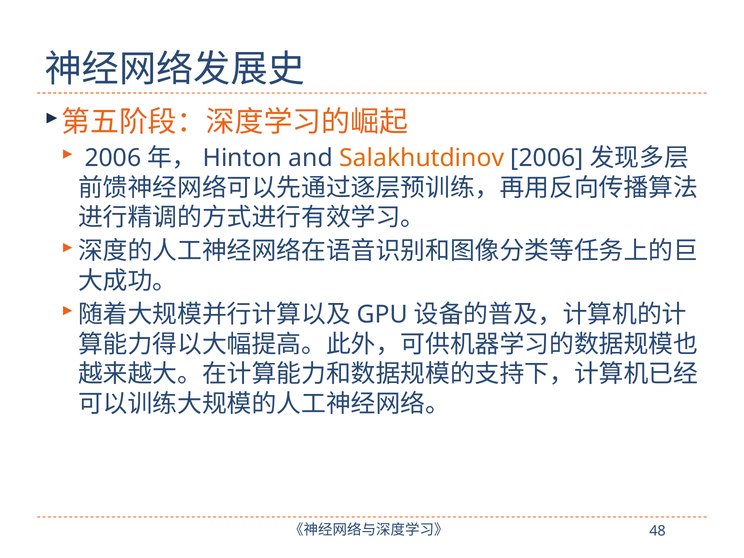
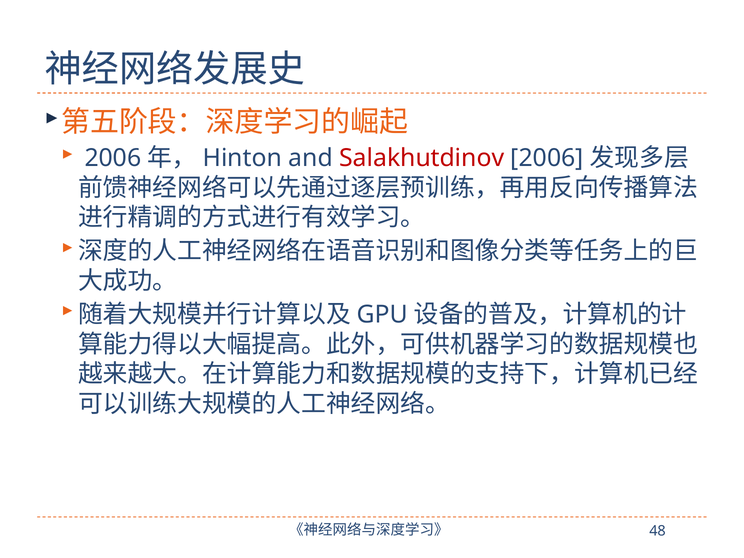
Salakhutdinov colour: orange -> red (422, 158)
